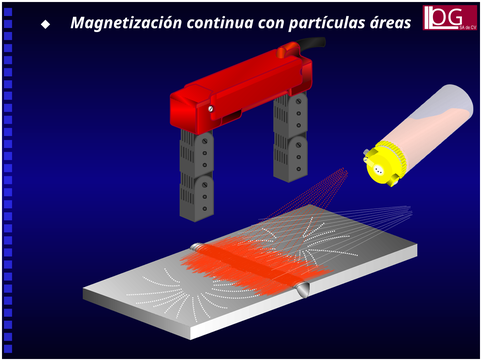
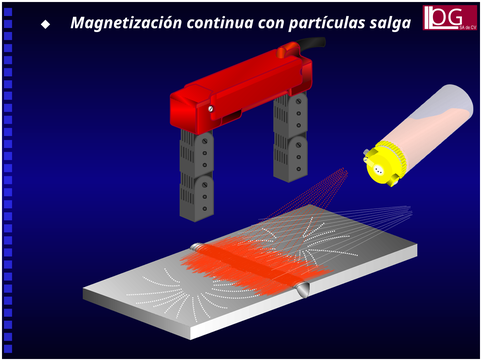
áreas: áreas -> salga (390, 23)
